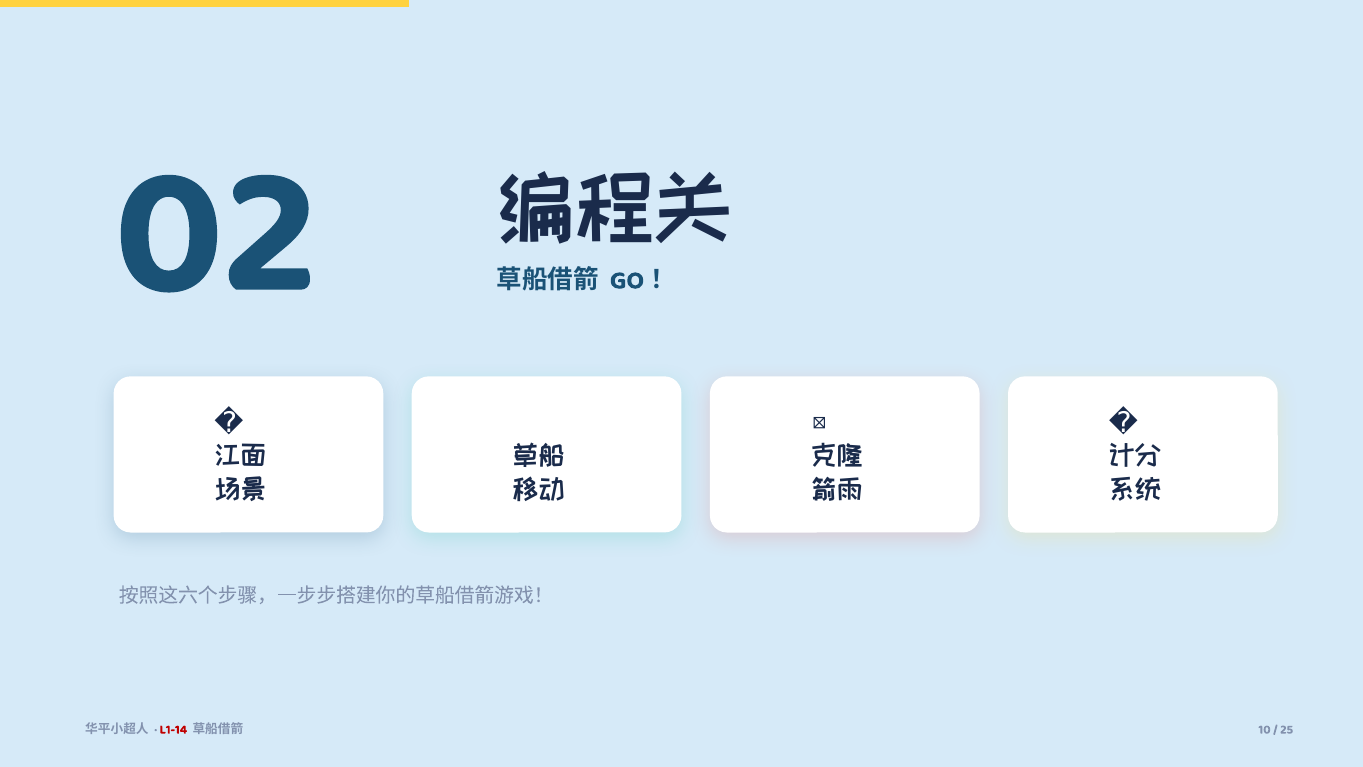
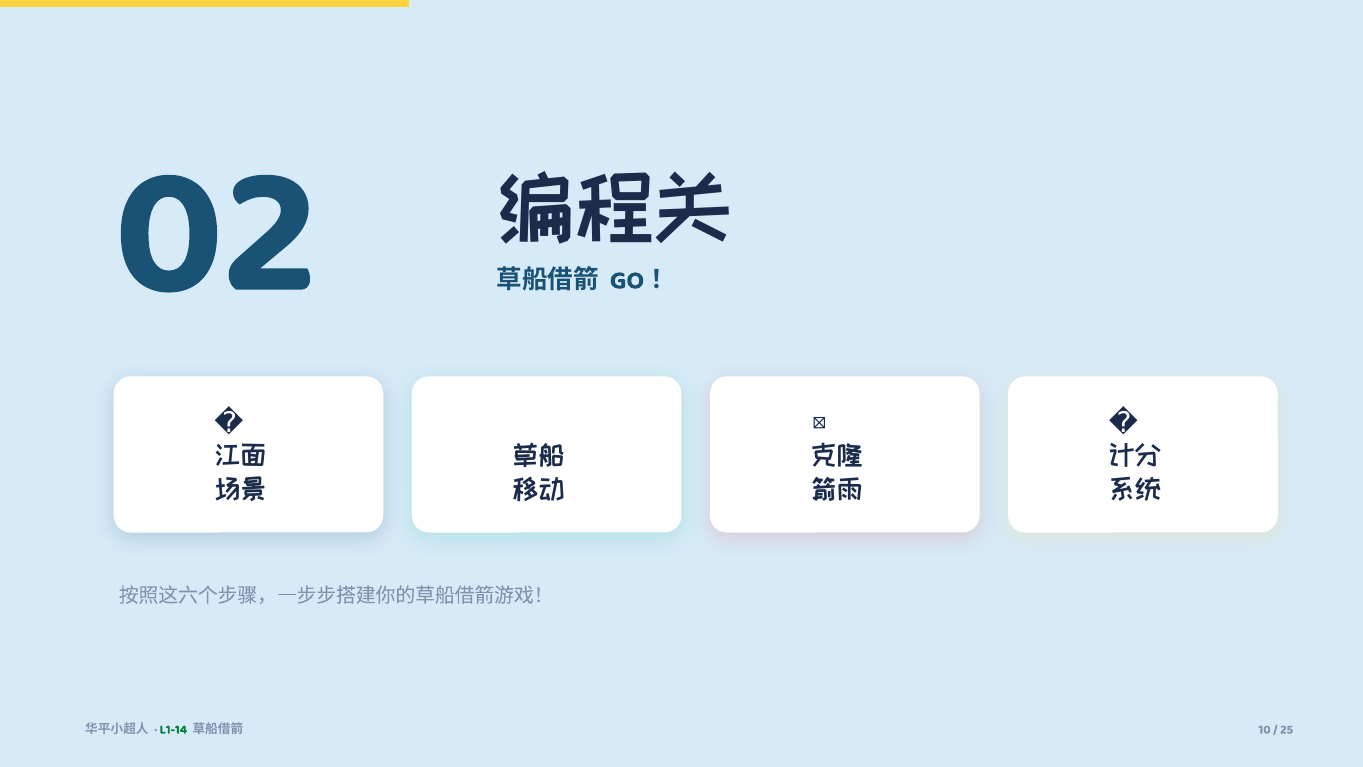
L1-14 colour: red -> green (173, 729)
